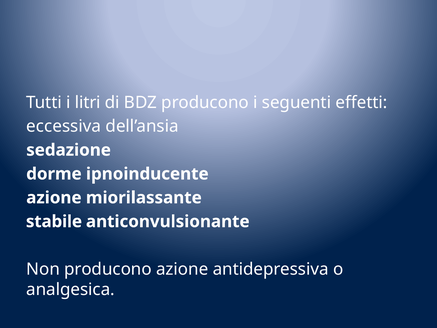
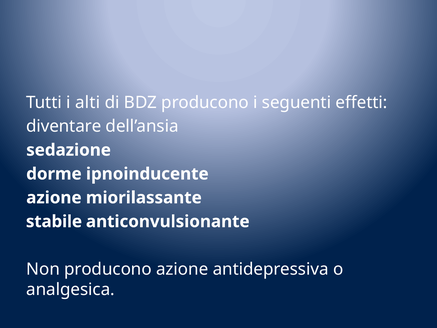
litri: litri -> alti (88, 102)
eccessiva: eccessiva -> diventare (64, 126)
